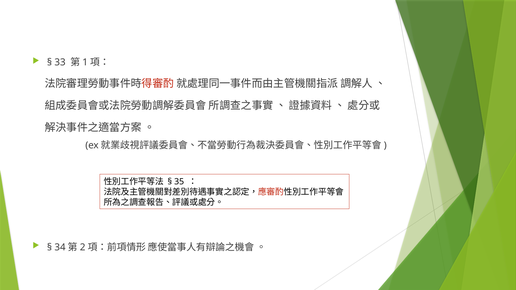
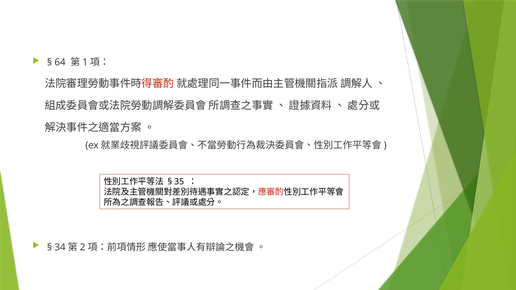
33: 33 -> 64 (60, 62)
